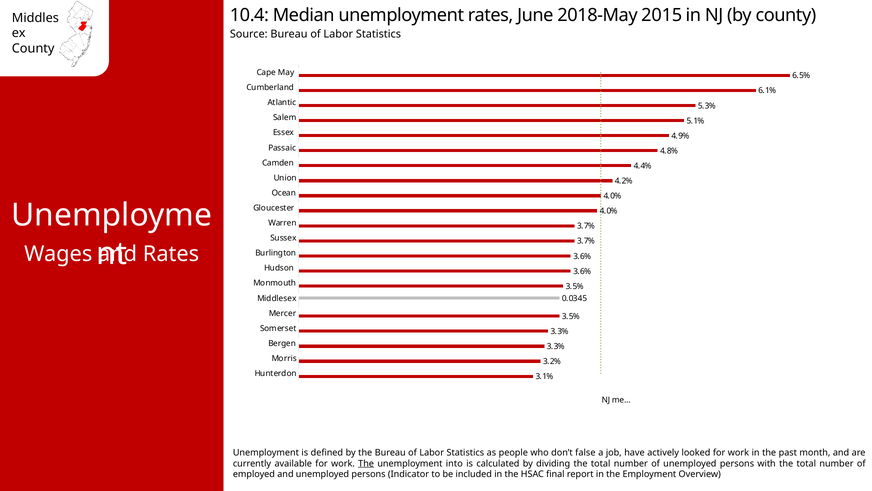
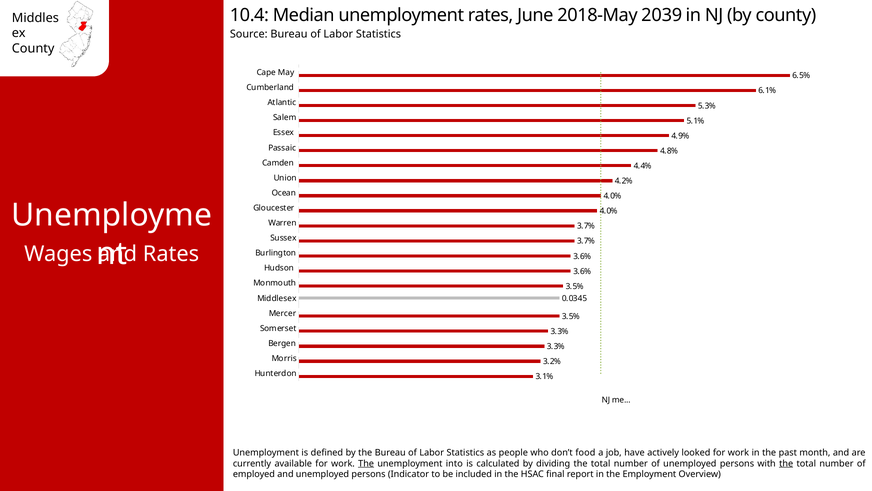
2015: 2015 -> 2039 (662, 15)
false: false -> food (585, 452)
the underline: none -> present (786, 463)
